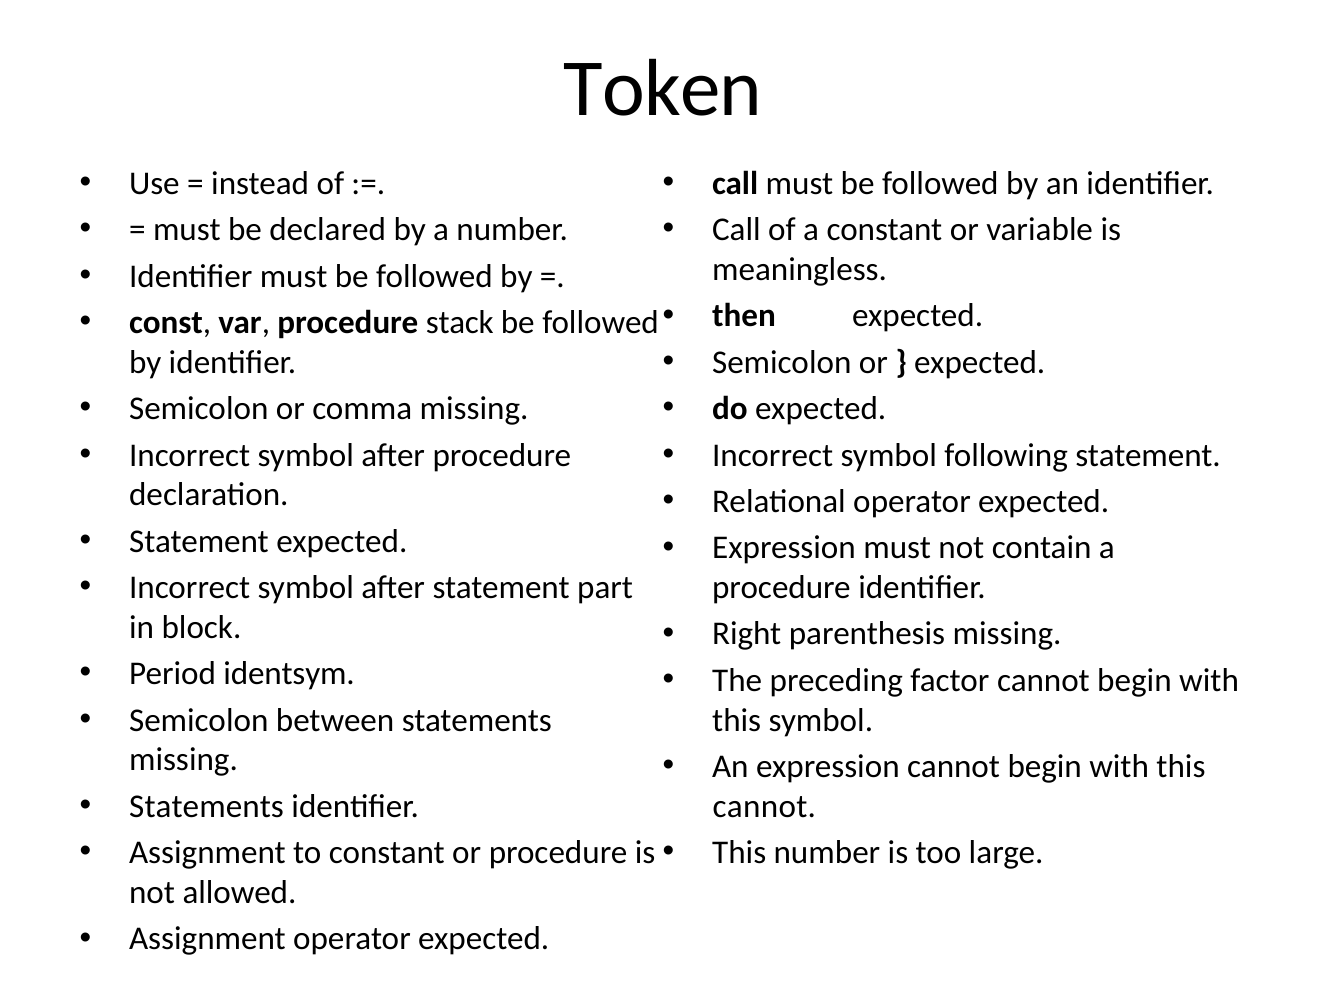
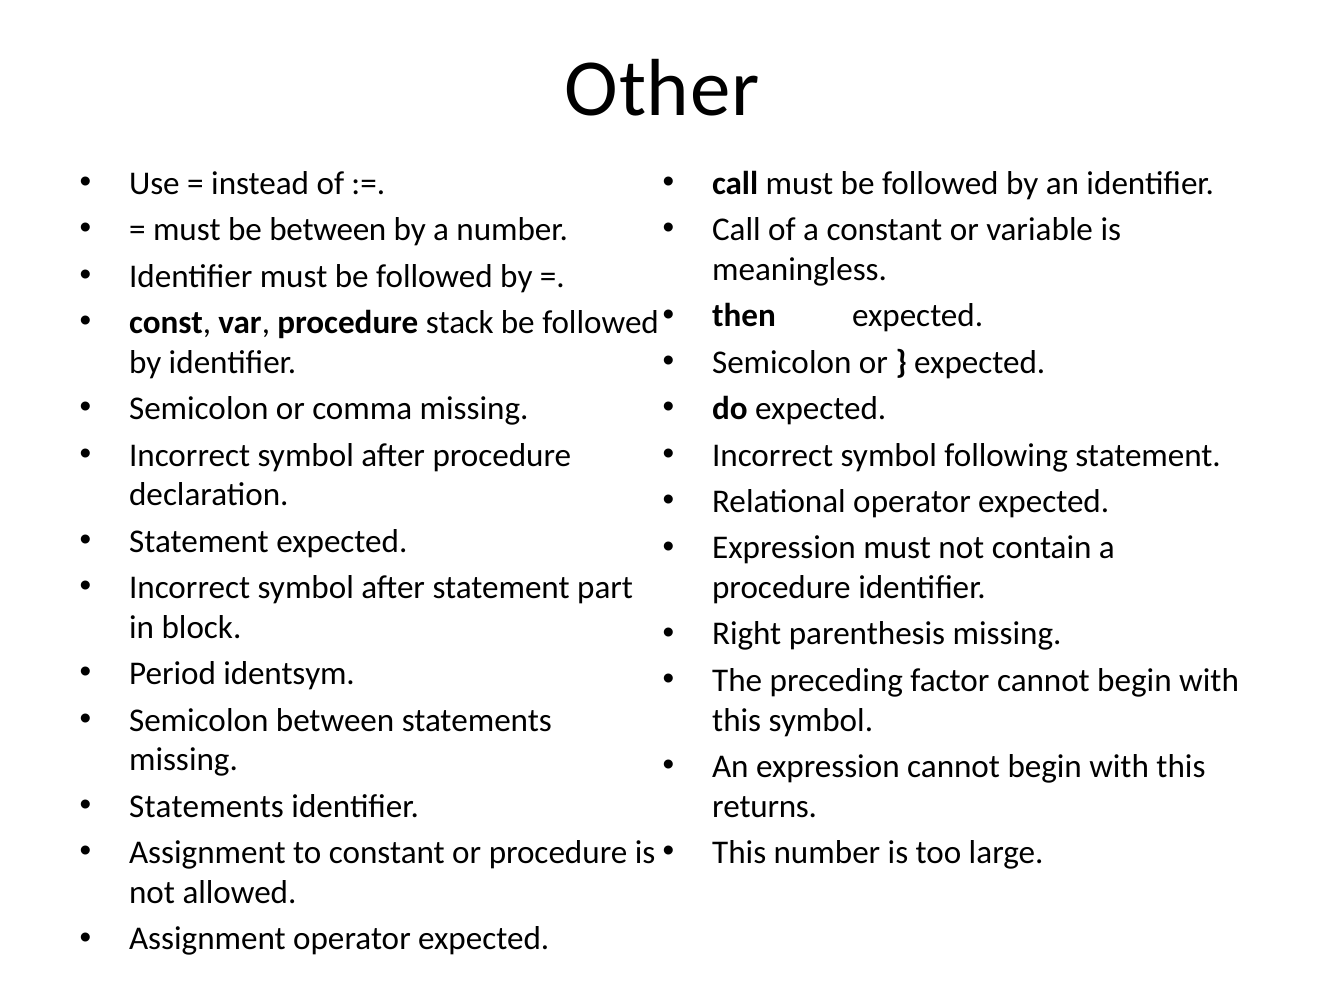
Token: Token -> Other (662, 88)
be declared: declared -> between (328, 230)
cannot: cannot -> returns (765, 806)
